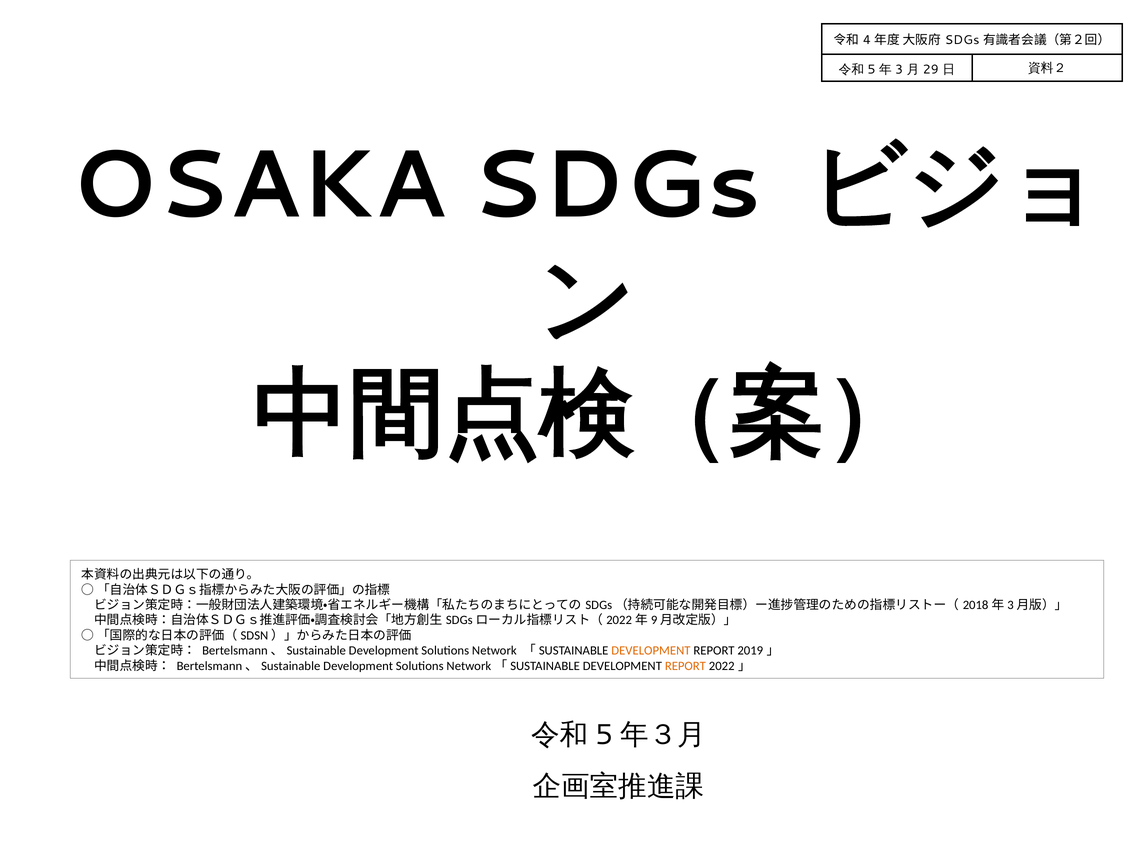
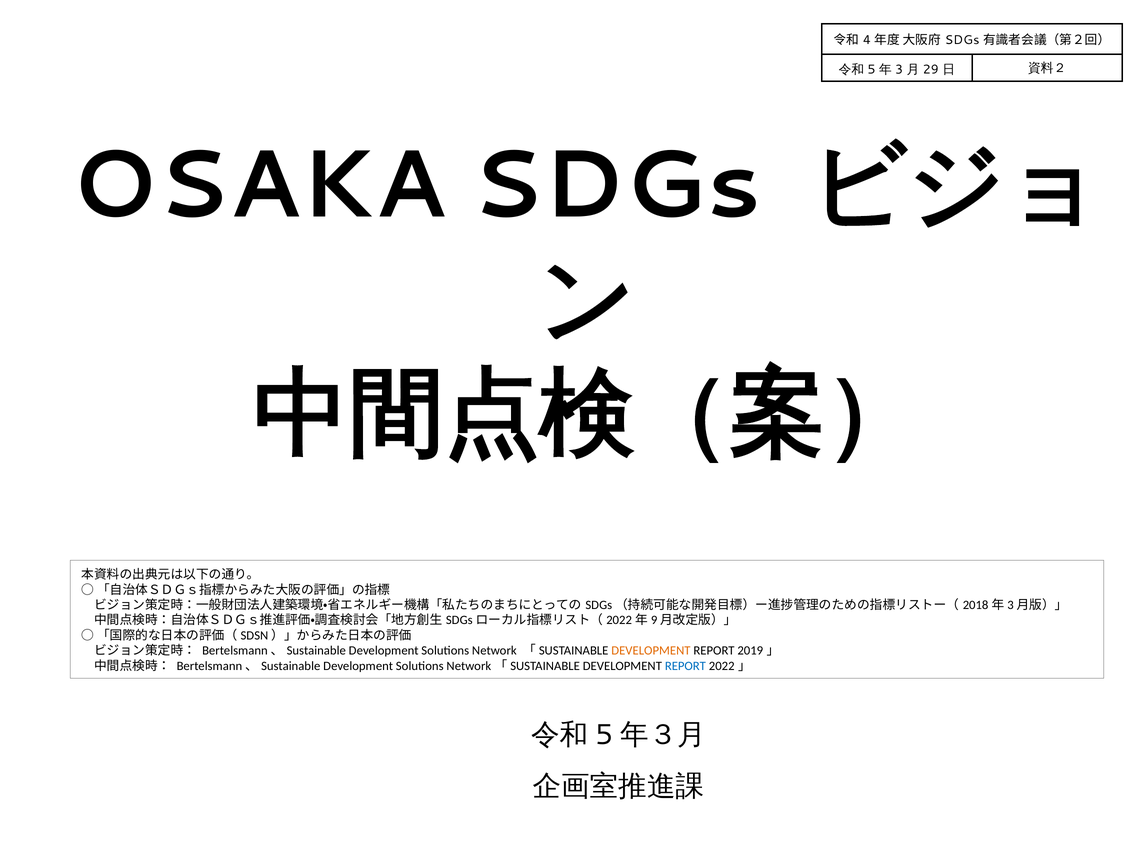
REPORT colour: orange -> blue (685, 666)
